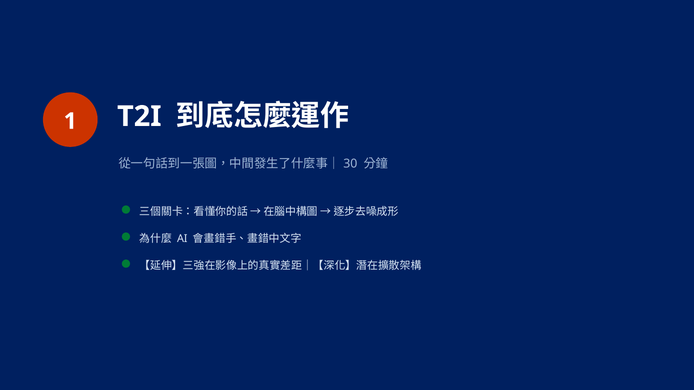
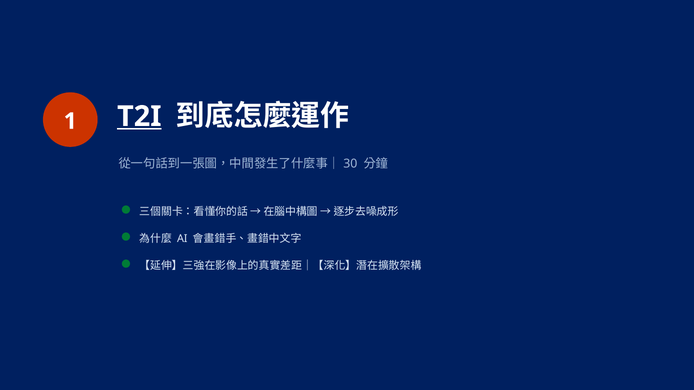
T2I underline: none -> present (139, 117)
